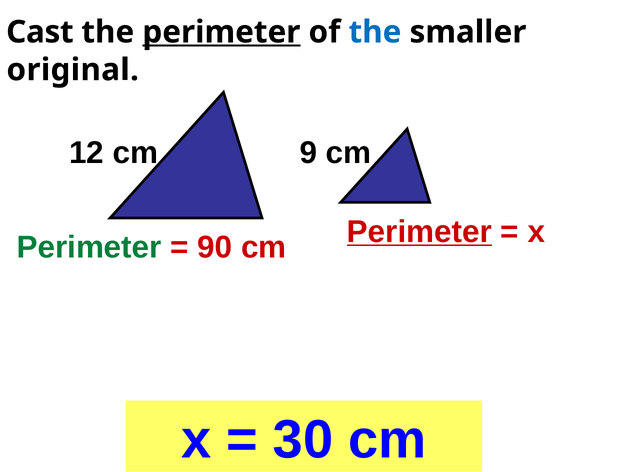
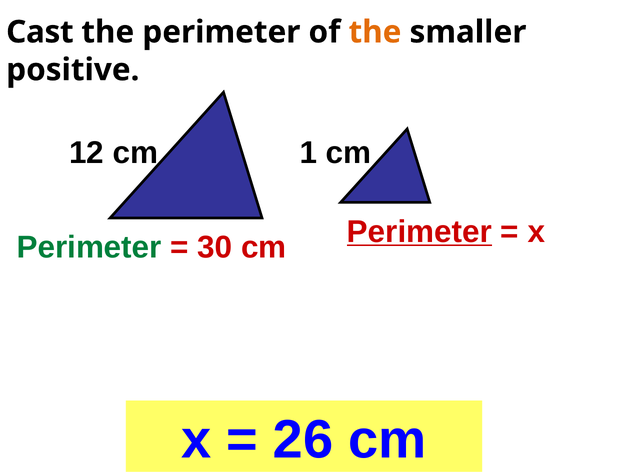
perimeter underline: present -> none (221, 32)
the colour: blue -> orange (375, 32)
original: original -> positive (73, 70)
9: 9 -> 1 (308, 153)
90: 90 -> 30 (215, 247)
30: 30 -> 26 (303, 440)
